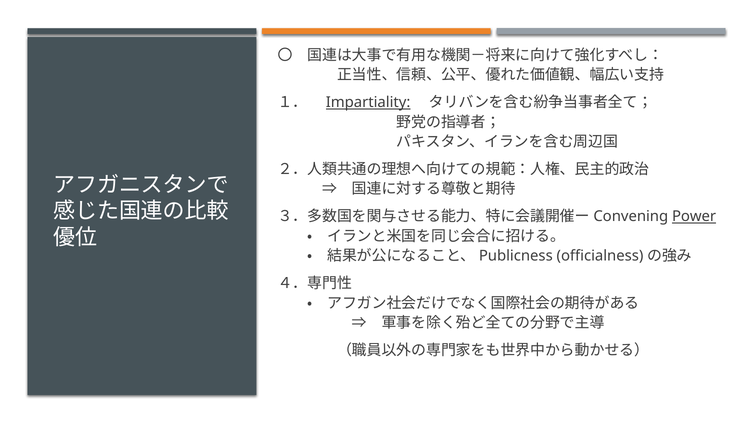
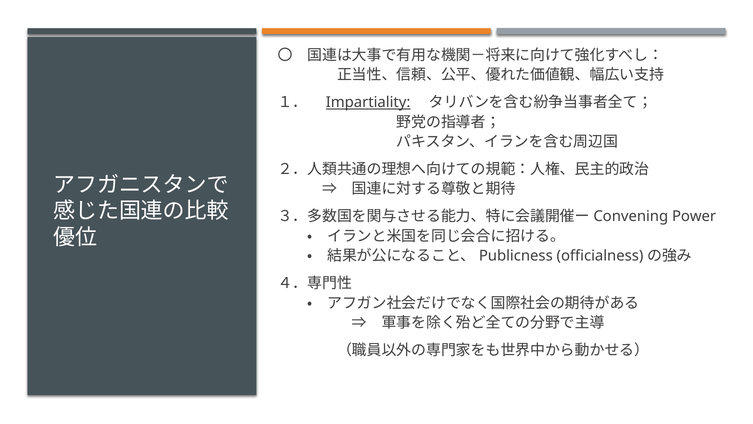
Power underline: present -> none (694, 216)
